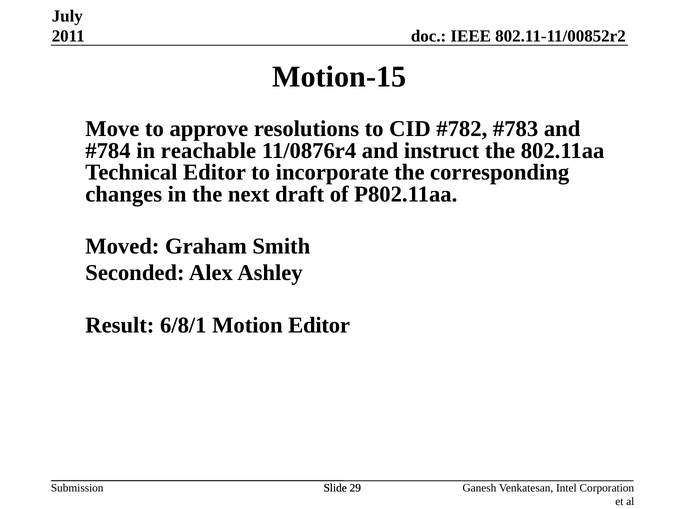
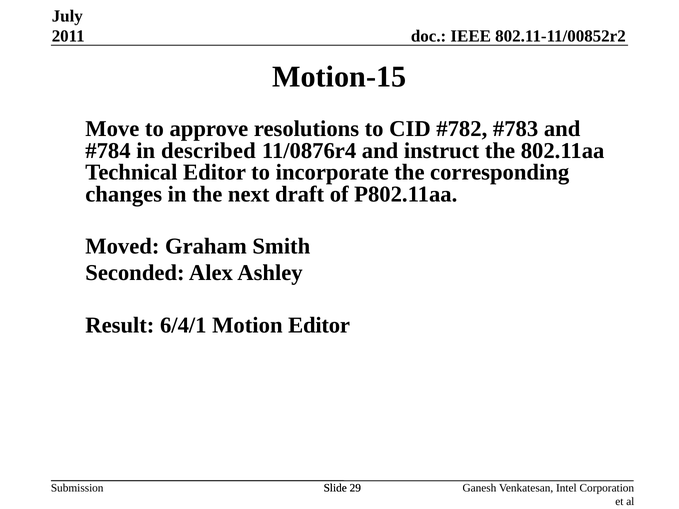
reachable: reachable -> described (208, 151)
6/8/1: 6/8/1 -> 6/4/1 (183, 325)
